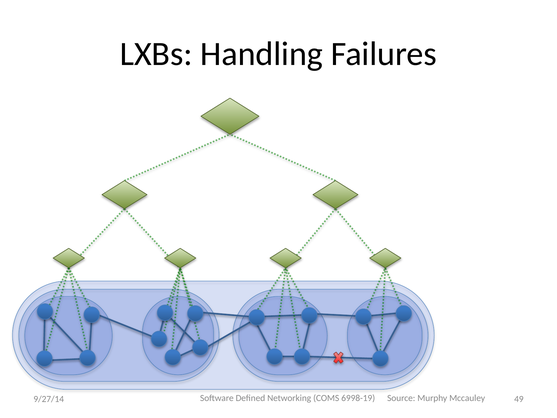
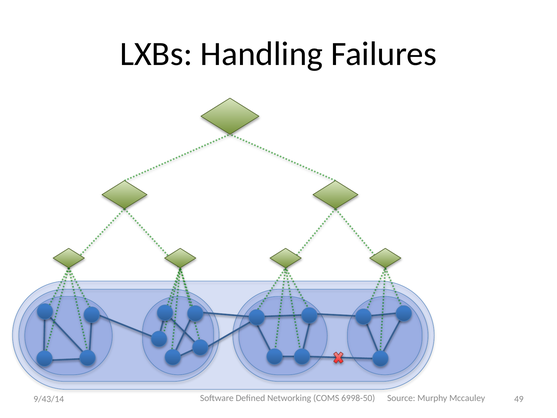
6998-19: 6998-19 -> 6998-50 (358, 398)
9/27/14: 9/27/14 -> 9/43/14 (49, 399)
